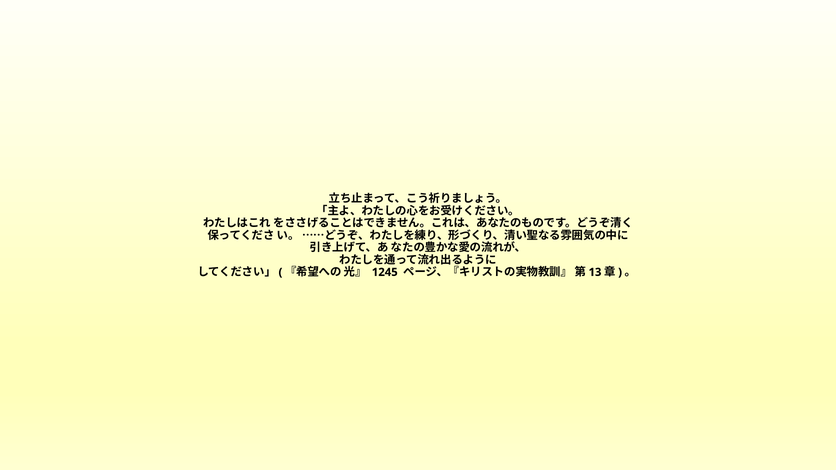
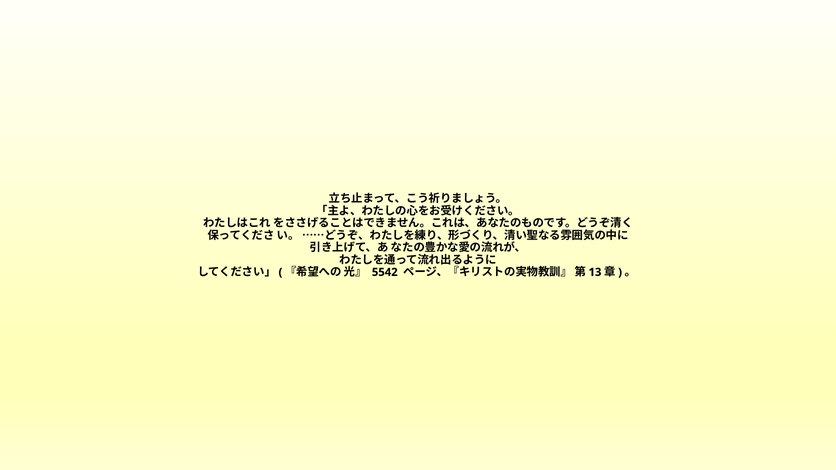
1245: 1245 -> 5542 (385, 272)
